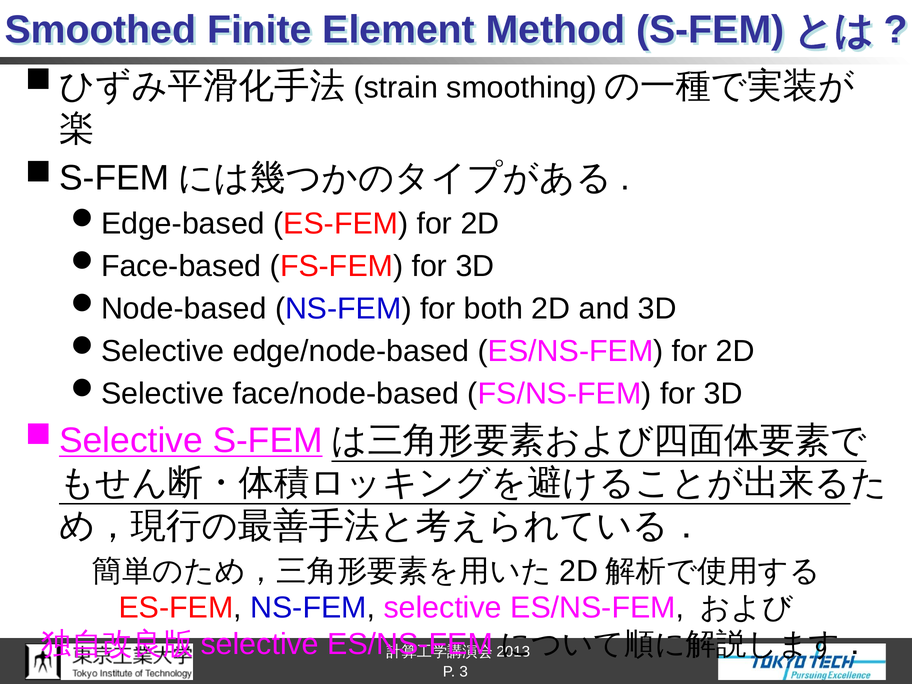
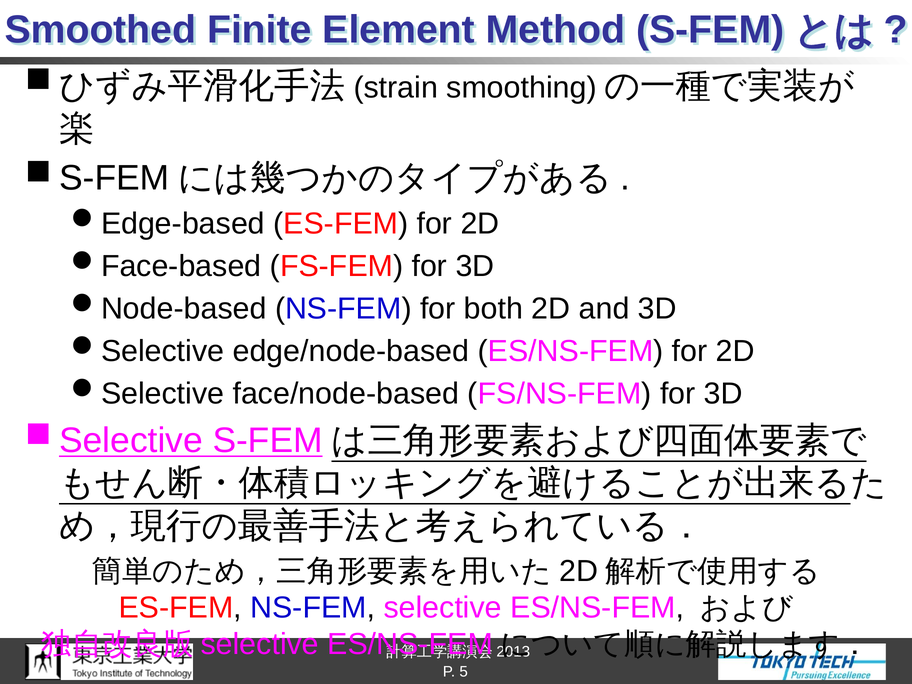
3: 3 -> 5 (464, 672)
